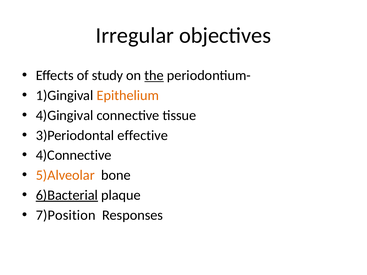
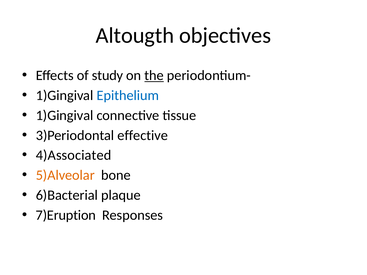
Irregular: Irregular -> Altougth (135, 36)
Epithelium colour: orange -> blue (128, 96)
4)Gingival: 4)Gingival -> 1)Gingival (65, 116)
4)Connective: 4)Connective -> 4)Associated (74, 155)
6)Bacterial underline: present -> none (67, 195)
7)Position: 7)Position -> 7)Eruption (66, 215)
